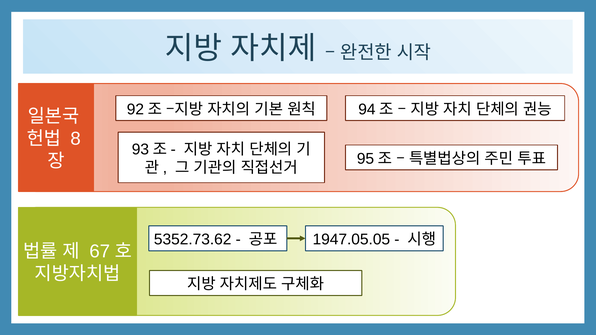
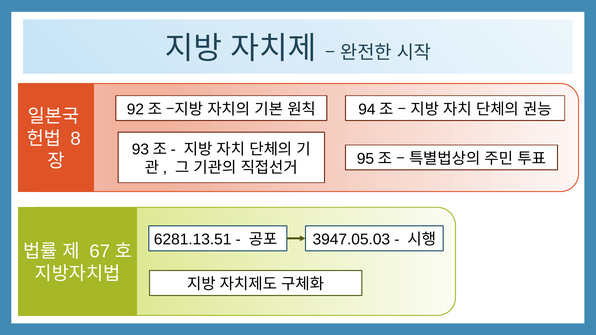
5352.73.62: 5352.73.62 -> 6281.13.51 (193, 240)
1947.05.05: 1947.05.05 -> 3947.05.03 (351, 240)
